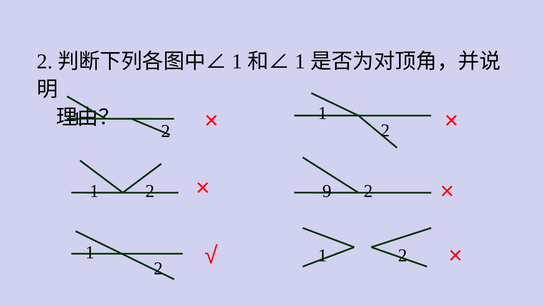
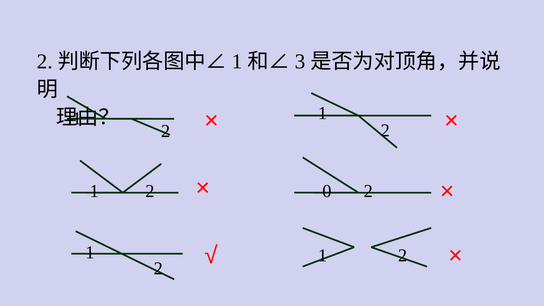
1: 1 -> 3 (300, 62)
9: 9 -> 0 (327, 191)
